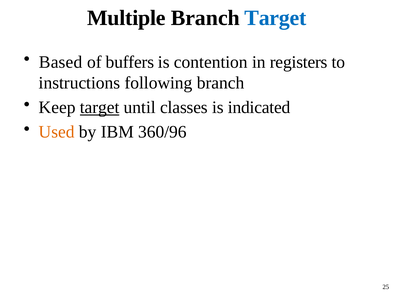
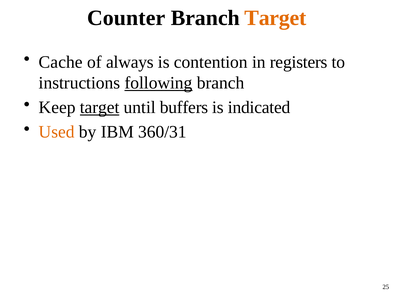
Multiple: Multiple -> Counter (126, 18)
Target colour: blue -> orange (275, 18)
Based: Based -> Cache (61, 62)
buffers: buffers -> always (130, 62)
following underline: none -> present (159, 83)
classes: classes -> buffers (184, 107)
360/96: 360/96 -> 360/31 (162, 132)
